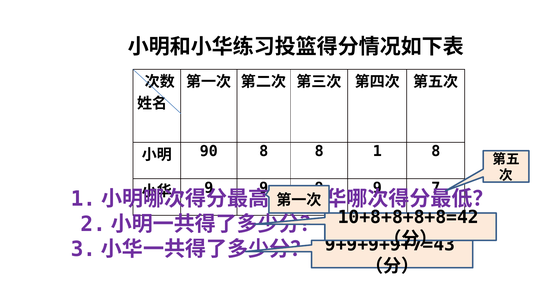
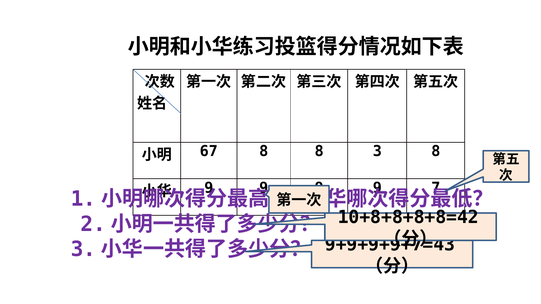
90: 90 -> 67 (209, 151)
1: 1 -> 3 (377, 151)
